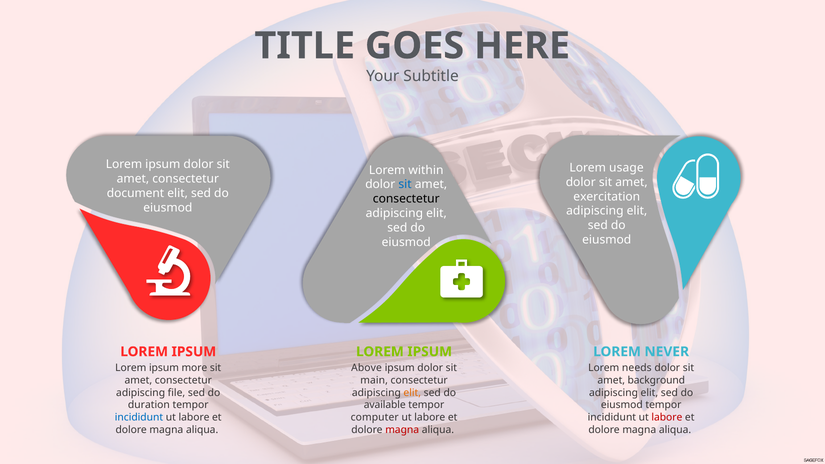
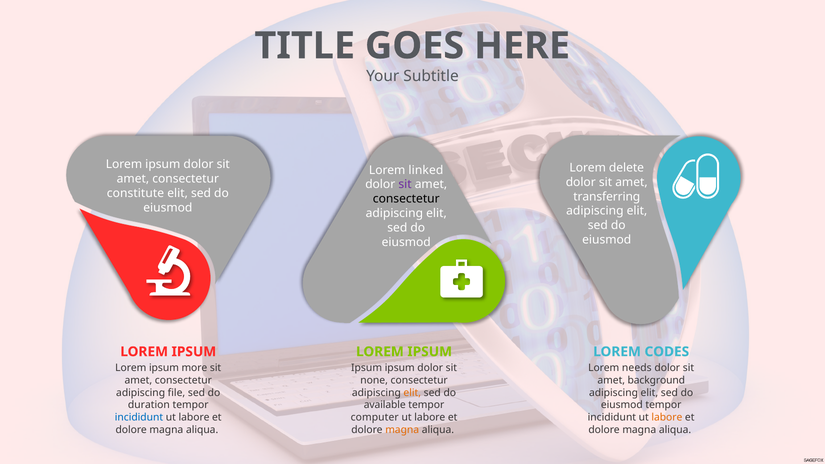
usage: usage -> delete (626, 168)
within: within -> linked (426, 170)
sit colour: blue -> purple (405, 185)
document: document -> constitute (135, 193)
exercitation: exercitation -> transferring (607, 197)
NEVER: NEVER -> CODES (667, 352)
Above: Above -> Ipsum (367, 368)
main: main -> none (374, 380)
labore colour: red -> orange (667, 418)
magna colour: red -> orange (402, 430)
